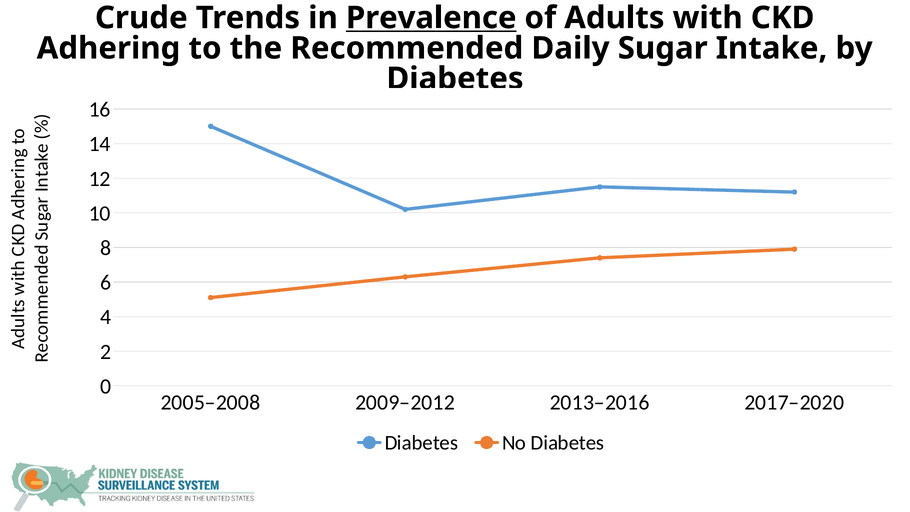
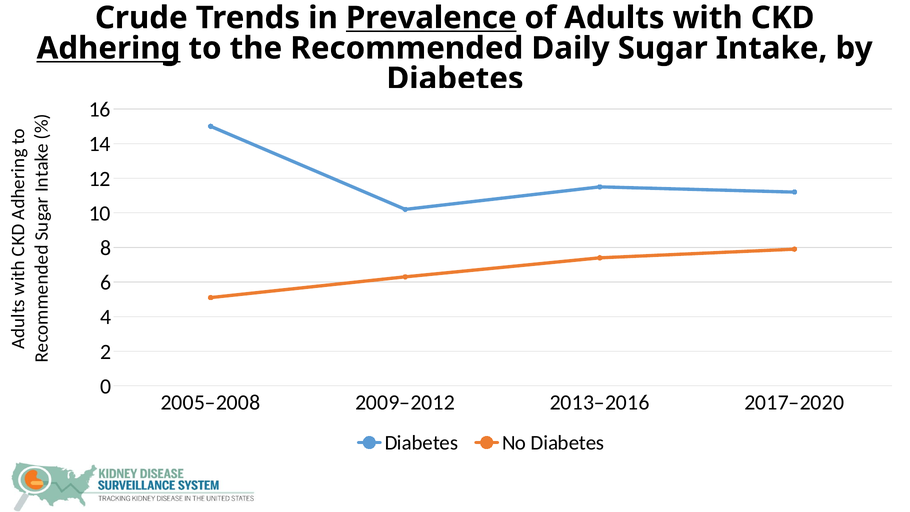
Adhering underline: none -> present (109, 48)
